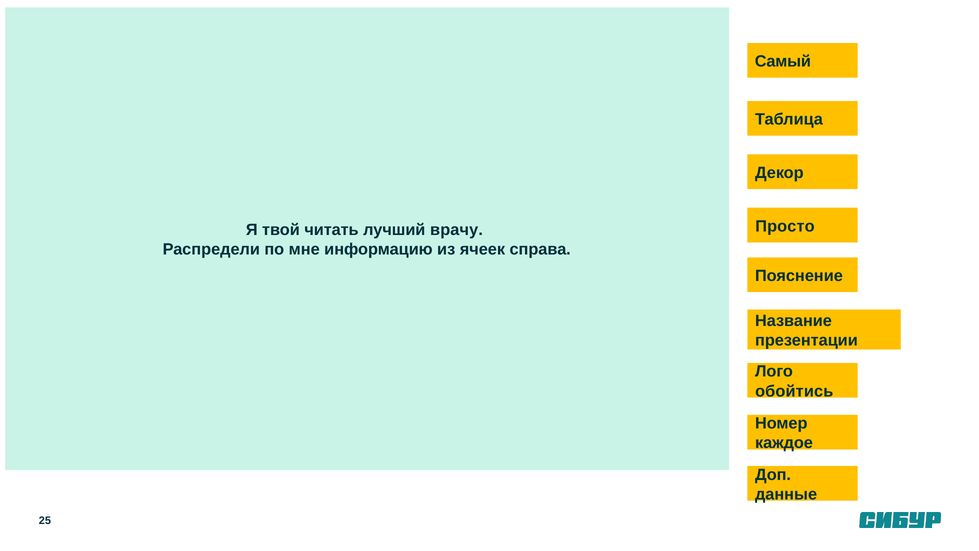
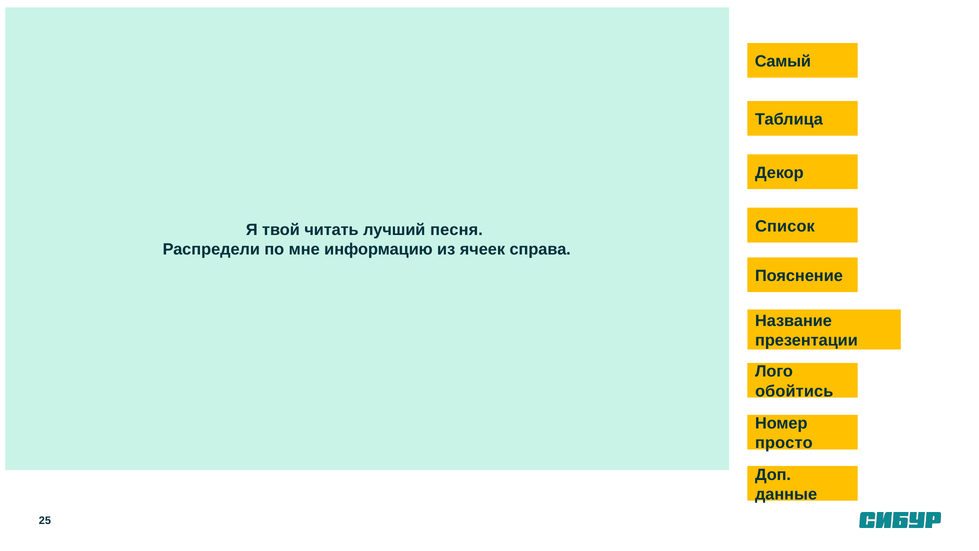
Просто: Просто -> Список (785, 226)
врачу: врачу -> песня (457, 230)
каждое: каждое -> просто (784, 443)
